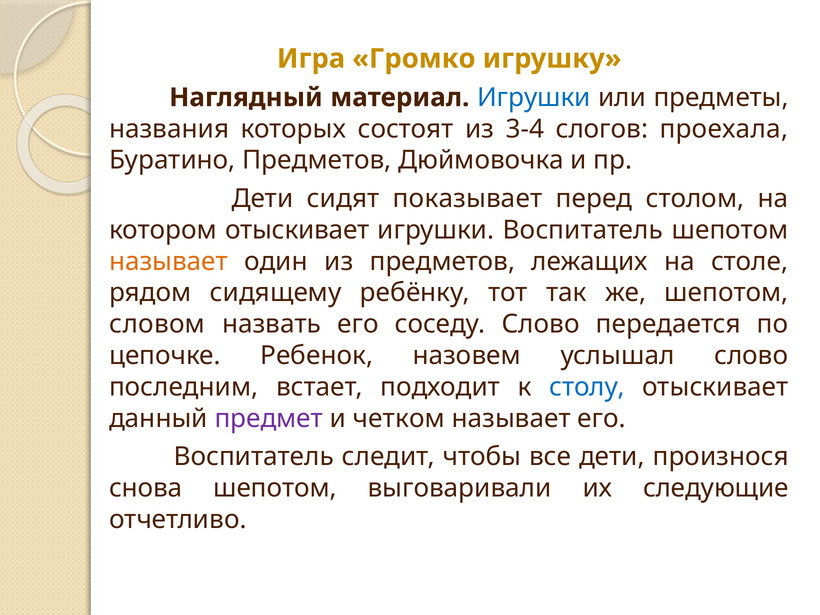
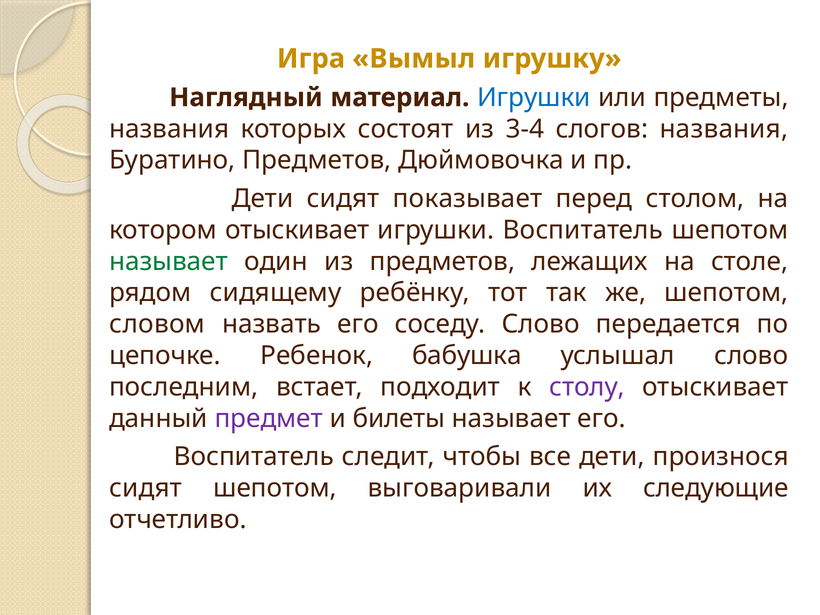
Громко: Громко -> Вымыл (414, 59)
слогов проехала: проехала -> названия (724, 129)
называет colour: orange -> green (169, 261)
назовем: назовем -> бабушка (467, 356)
столу colour: blue -> purple (587, 387)
четком: четком -> билеты (399, 418)
снова: снова -> сидят (146, 488)
